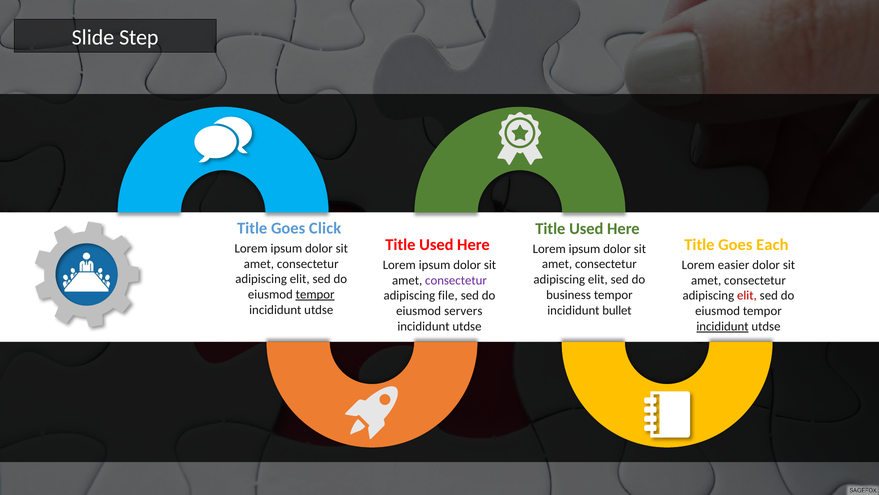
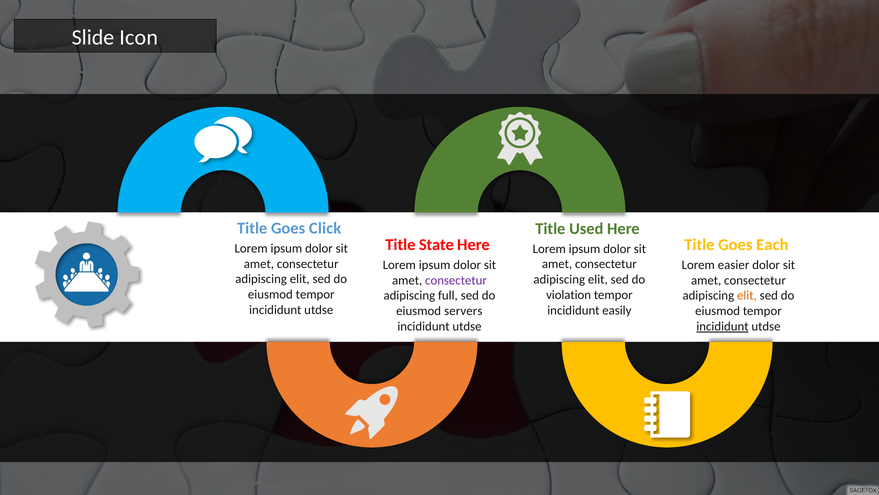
Step: Step -> Icon (139, 37)
Used: Used -> State (436, 245)
tempor underline: present -> none (315, 294)
business: business -> violation (569, 295)
file: file -> full (448, 295)
elit colour: red -> orange (747, 295)
bullet: bullet -> easily (617, 310)
